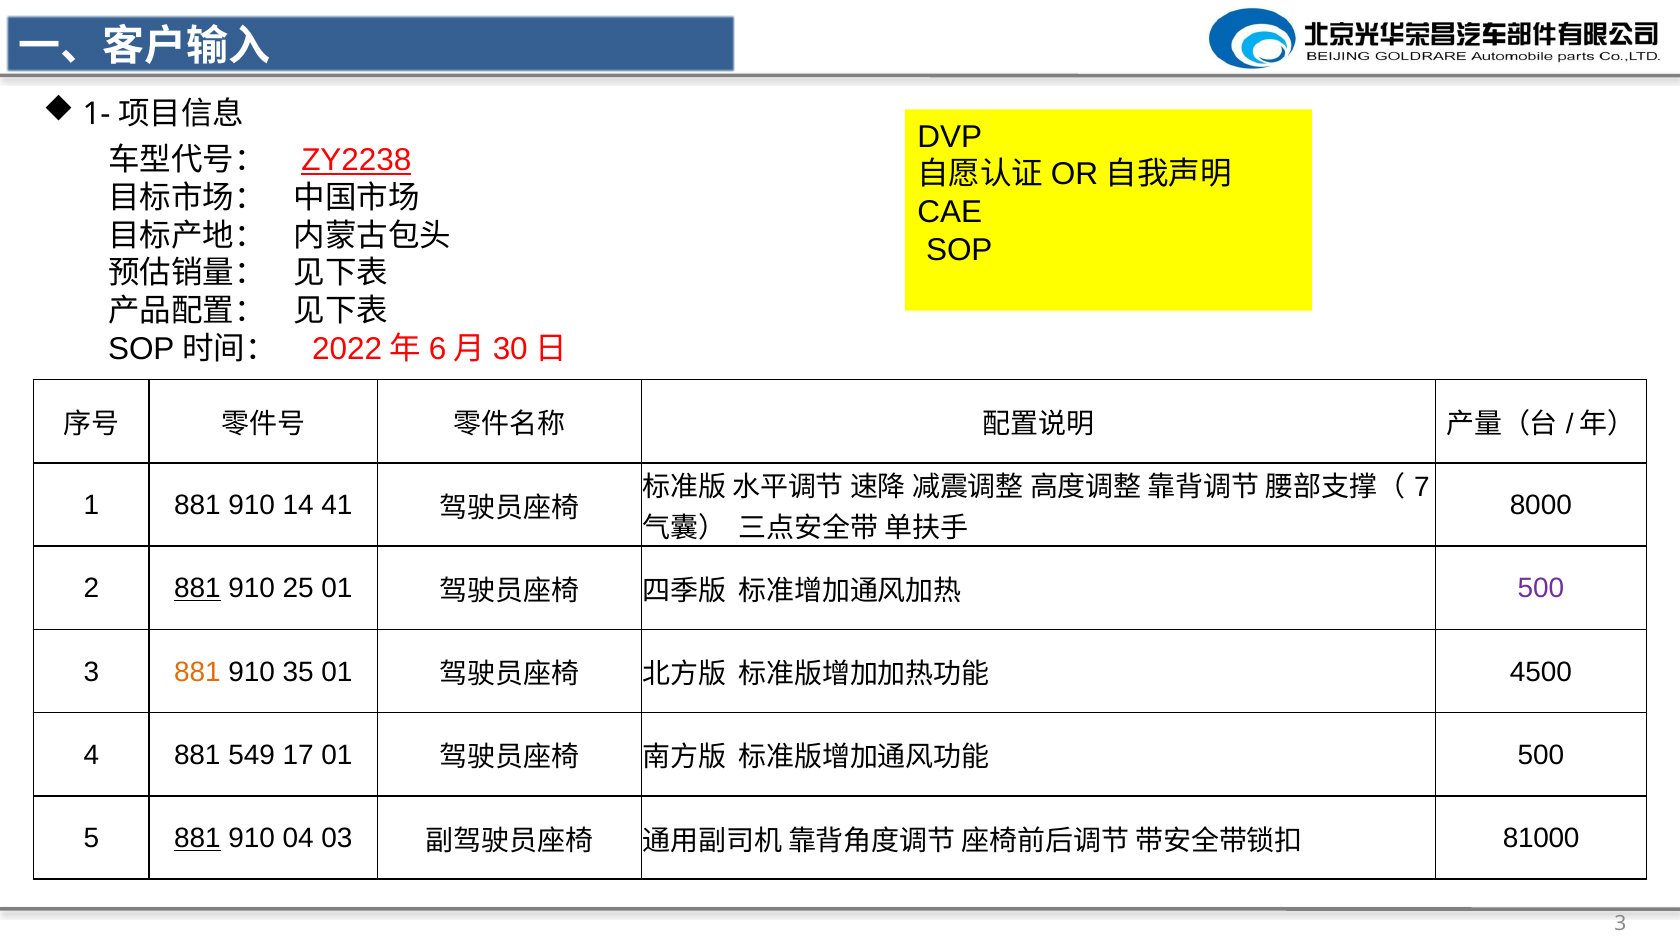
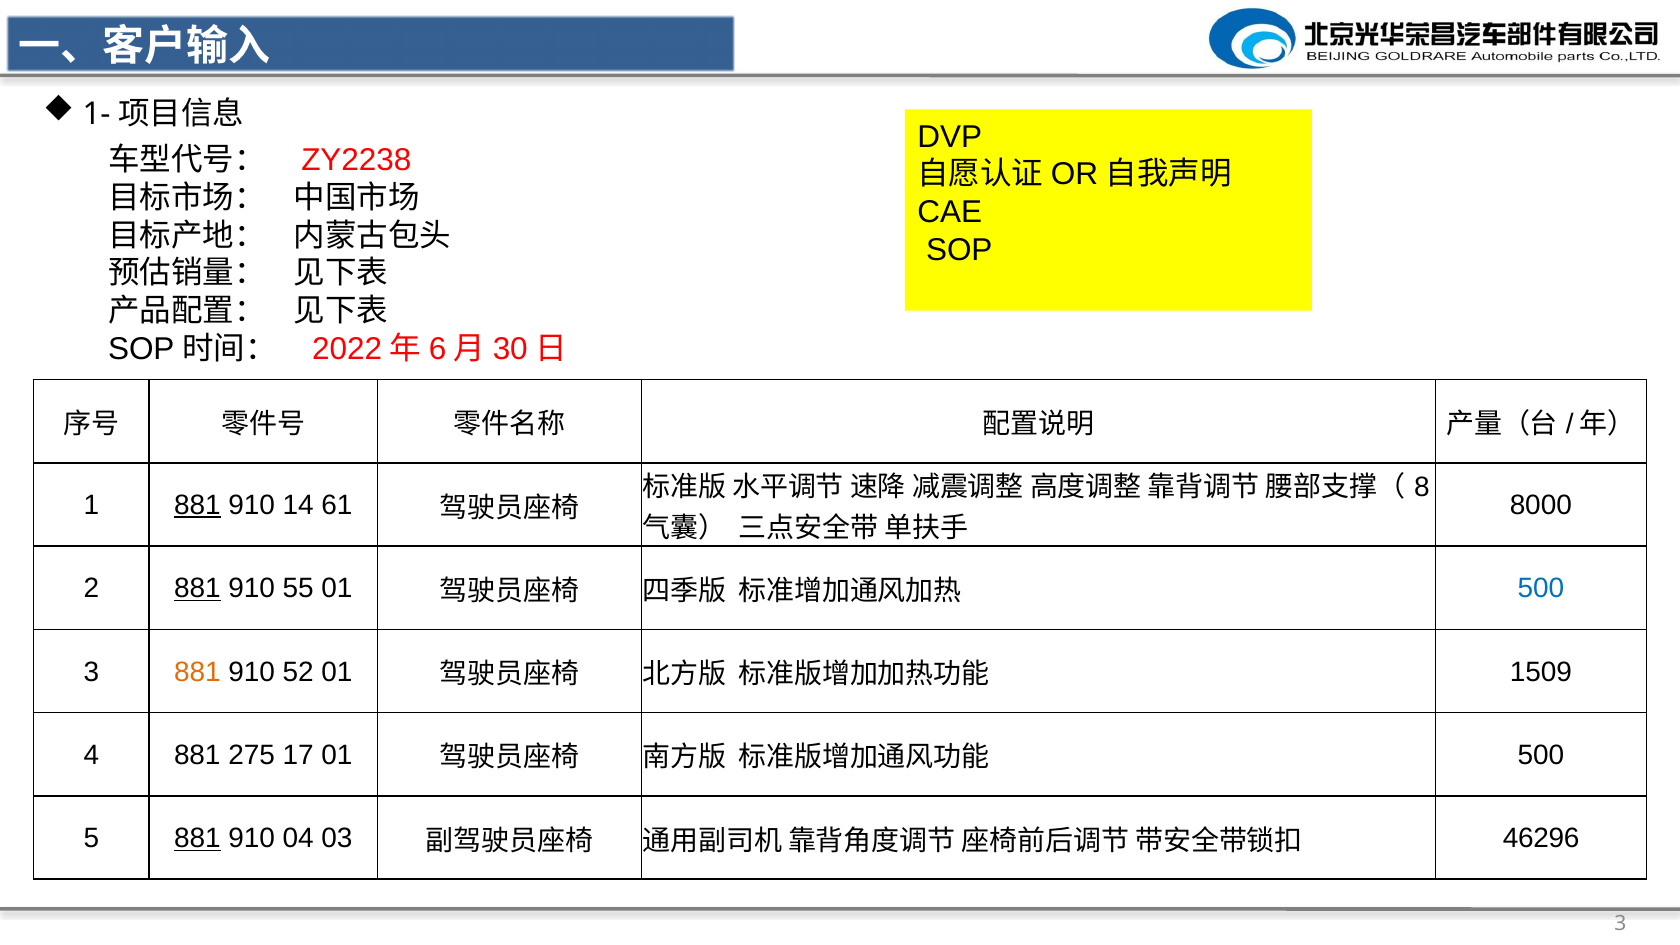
ZY2238 underline: present -> none (356, 160)
7: 7 -> 8 (1422, 488)
881 underline: none -> present (197, 505)
41: 41 -> 61 (337, 505)
25: 25 -> 55 (298, 589)
500 colour: purple -> blue (1541, 589)
35: 35 -> 52 (298, 672)
4500: 4500 -> 1509 (1541, 672)
549: 549 -> 275 (252, 755)
81000: 81000 -> 46296 (1541, 839)
